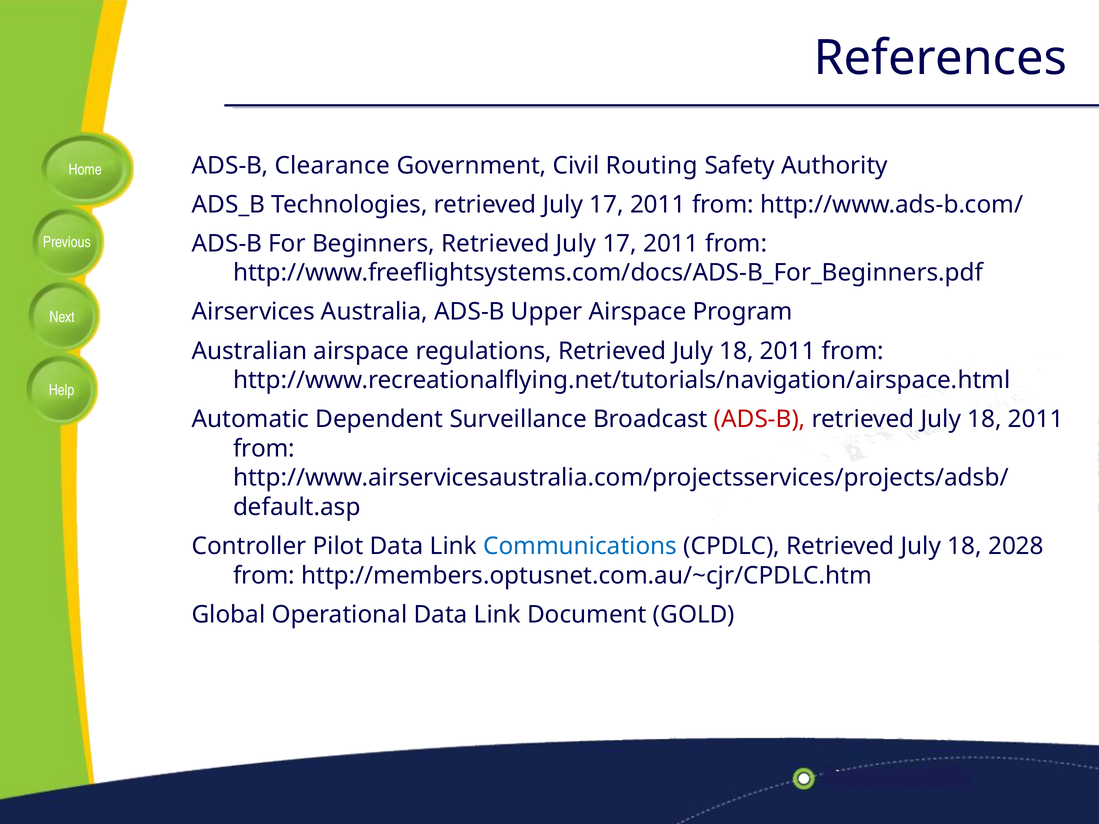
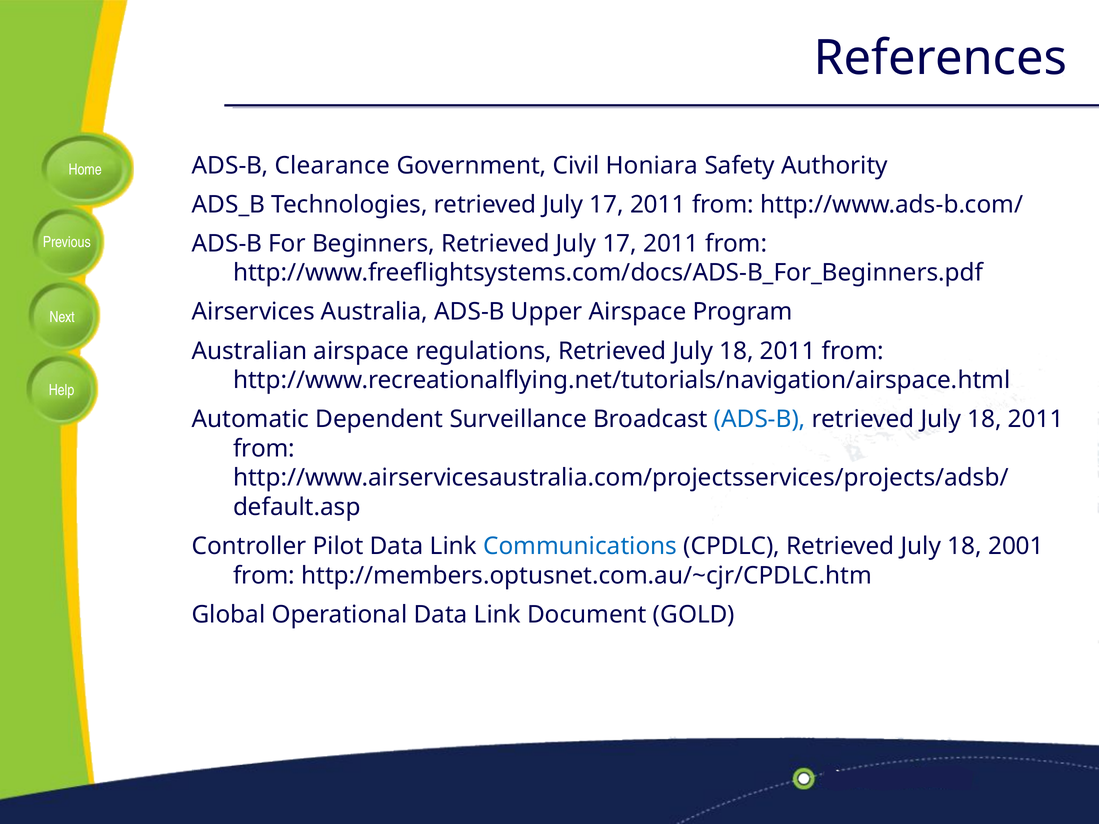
Routing: Routing -> Honiara (652, 166)
ADS-B colour: red -> blue (760, 419)
2028: 2028 -> 2001 (1016, 546)
